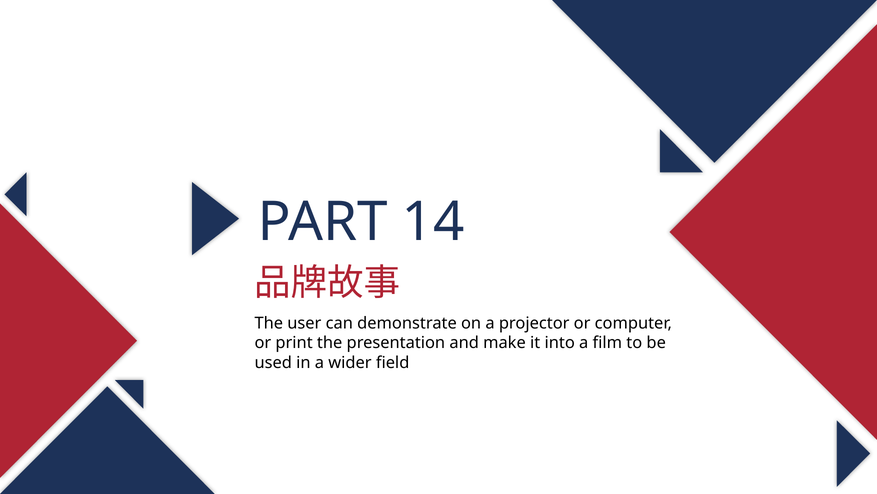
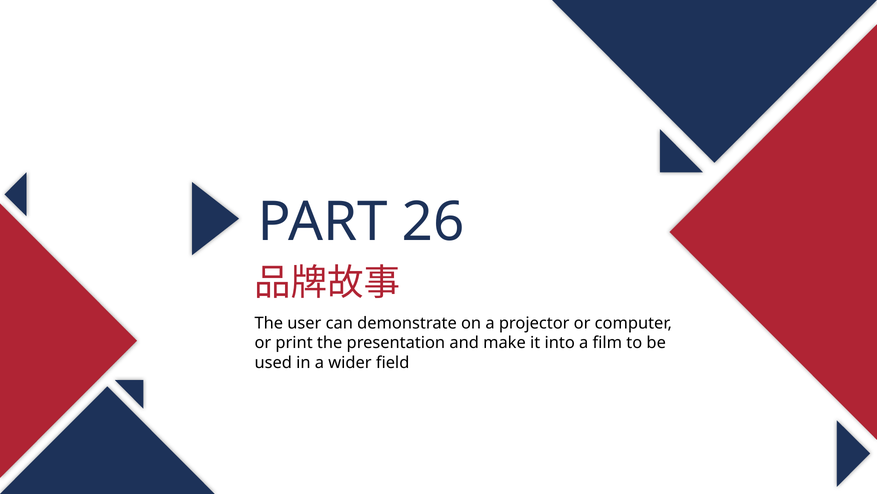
14: 14 -> 26 (433, 222)
